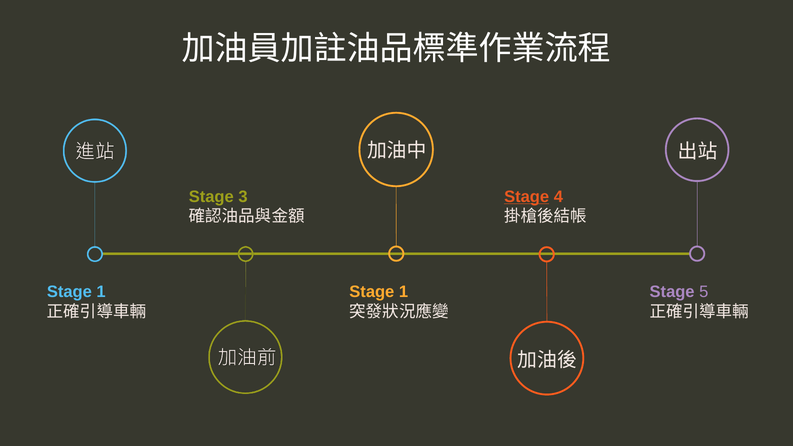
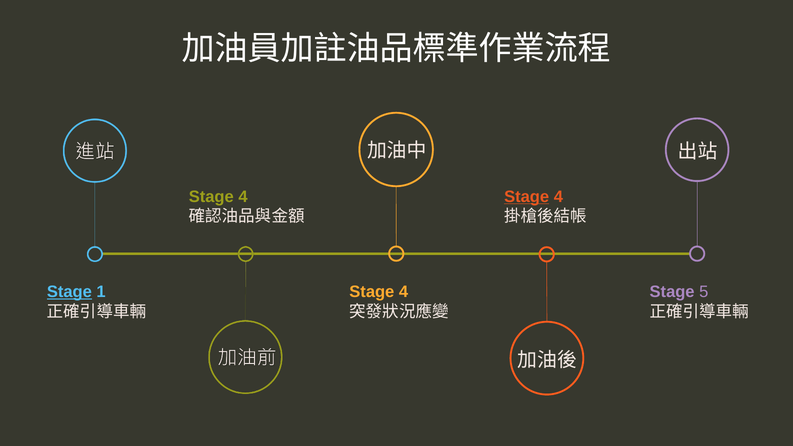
3: 3 -> 4 (243, 197)
Stage underline: none -> present (69, 292)
1: 1 -> 4 (404, 292)
